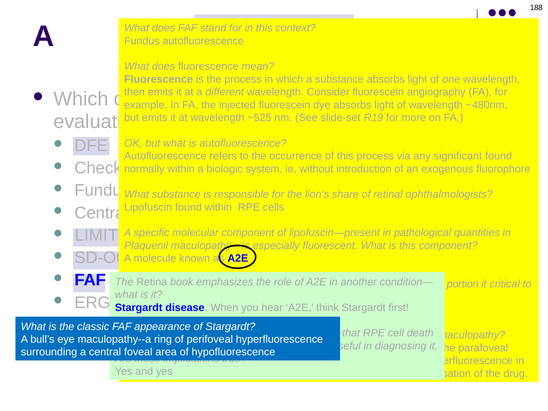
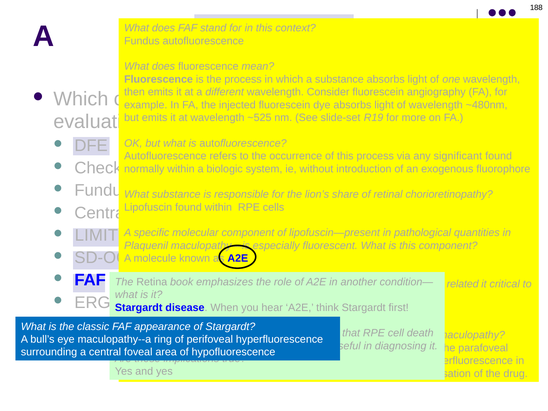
ophthalmologists: ophthalmologists -> chorioretinopathy (449, 194)
portion: portion -> related (463, 284)
